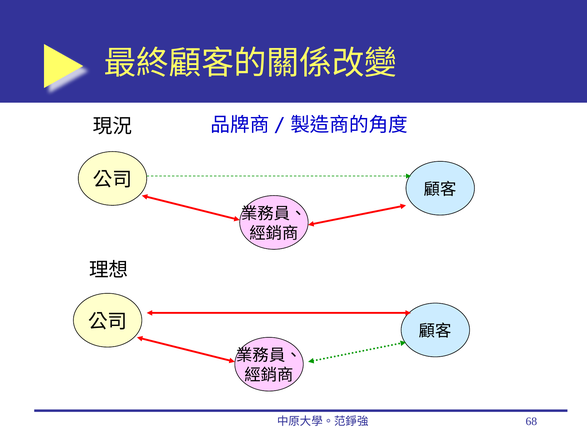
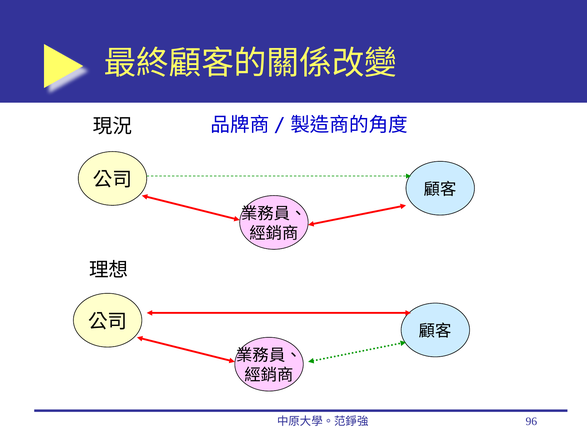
68: 68 -> 96 (531, 421)
